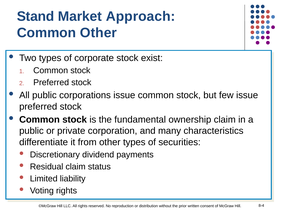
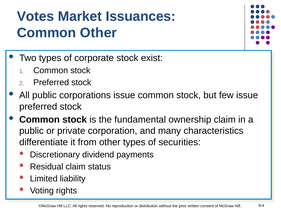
Stand: Stand -> Votes (35, 16)
Approach: Approach -> Issuances (141, 16)
